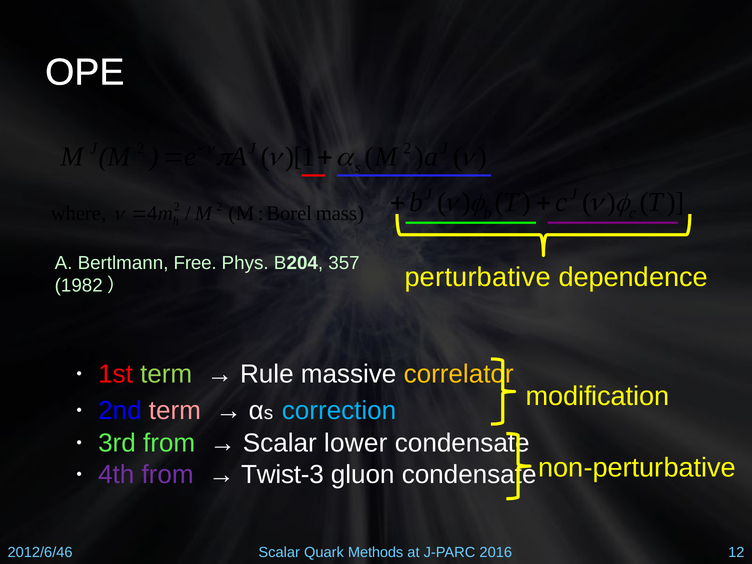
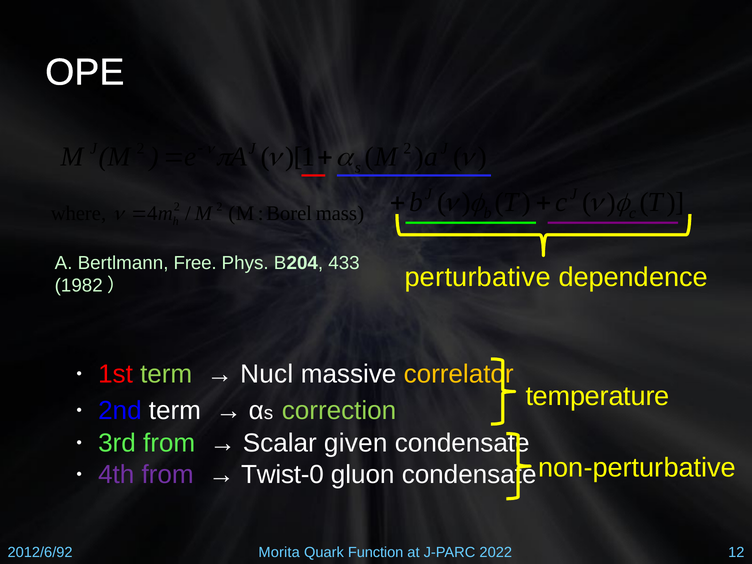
357: 357 -> 433 (344, 263)
Rule: Rule -> Nucl (267, 374)
modification: modification -> temperature (598, 396)
term colour: pink -> white (175, 411)
correction colour: light blue -> light green (339, 411)
lower: lower -> given (356, 443)
Twist-3: Twist-3 -> Twist-0 (282, 475)
2012/6/46: 2012/6/46 -> 2012/6/92 (40, 552)
Scalar: Scalar -> Morita (279, 552)
Methods: Methods -> Function (376, 552)
2016: 2016 -> 2022 (496, 552)
